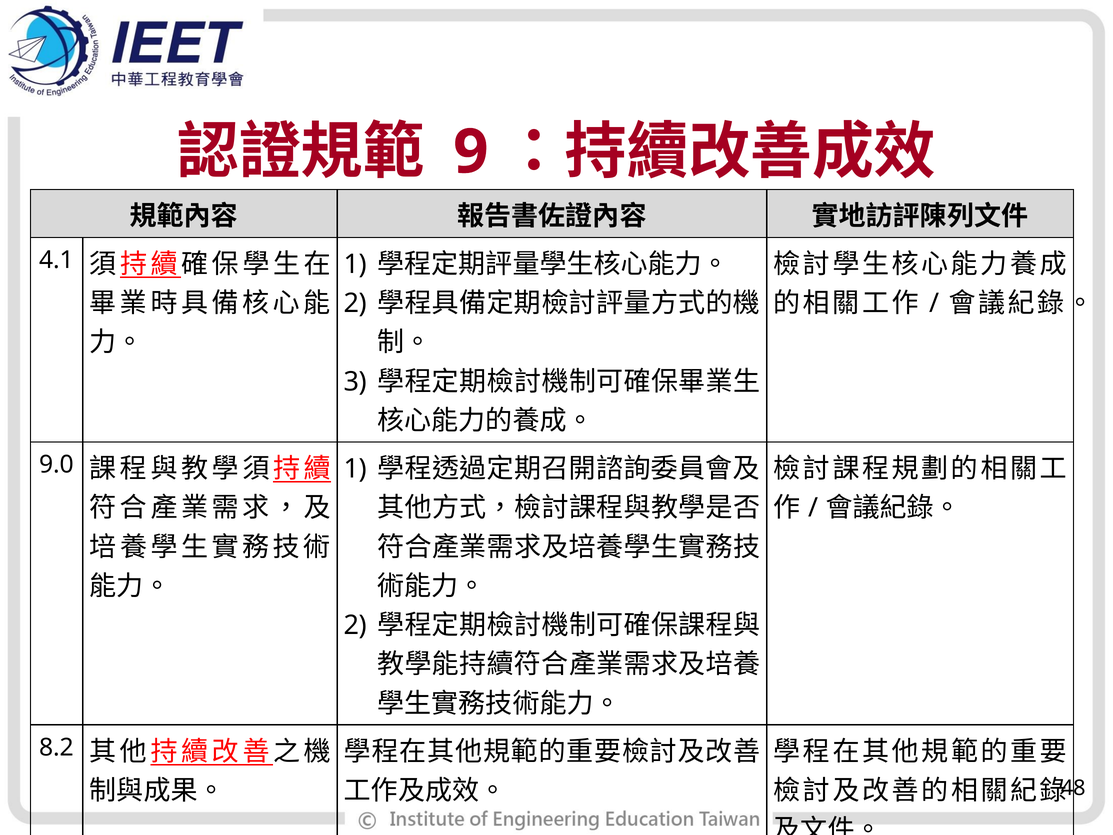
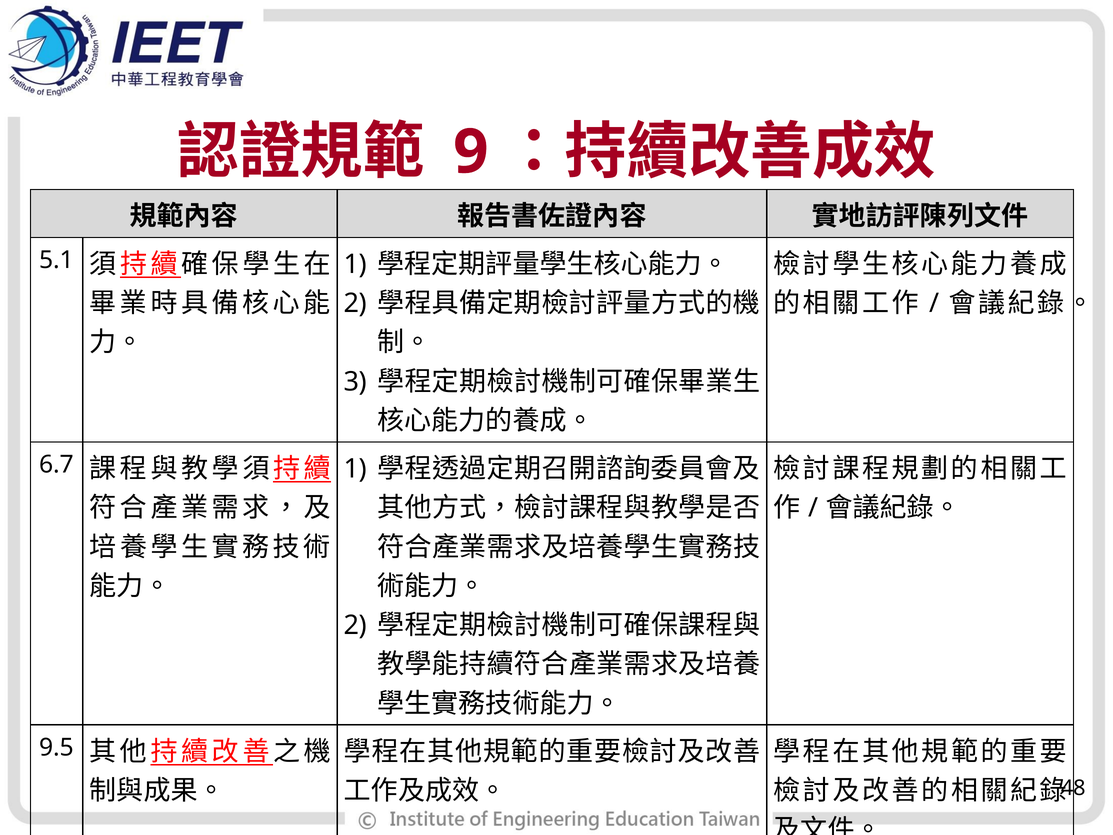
4.1: 4.1 -> 5.1 (57, 260)
9.0: 9.0 -> 6.7 (57, 464)
8.2: 8.2 -> 9.5 (57, 747)
